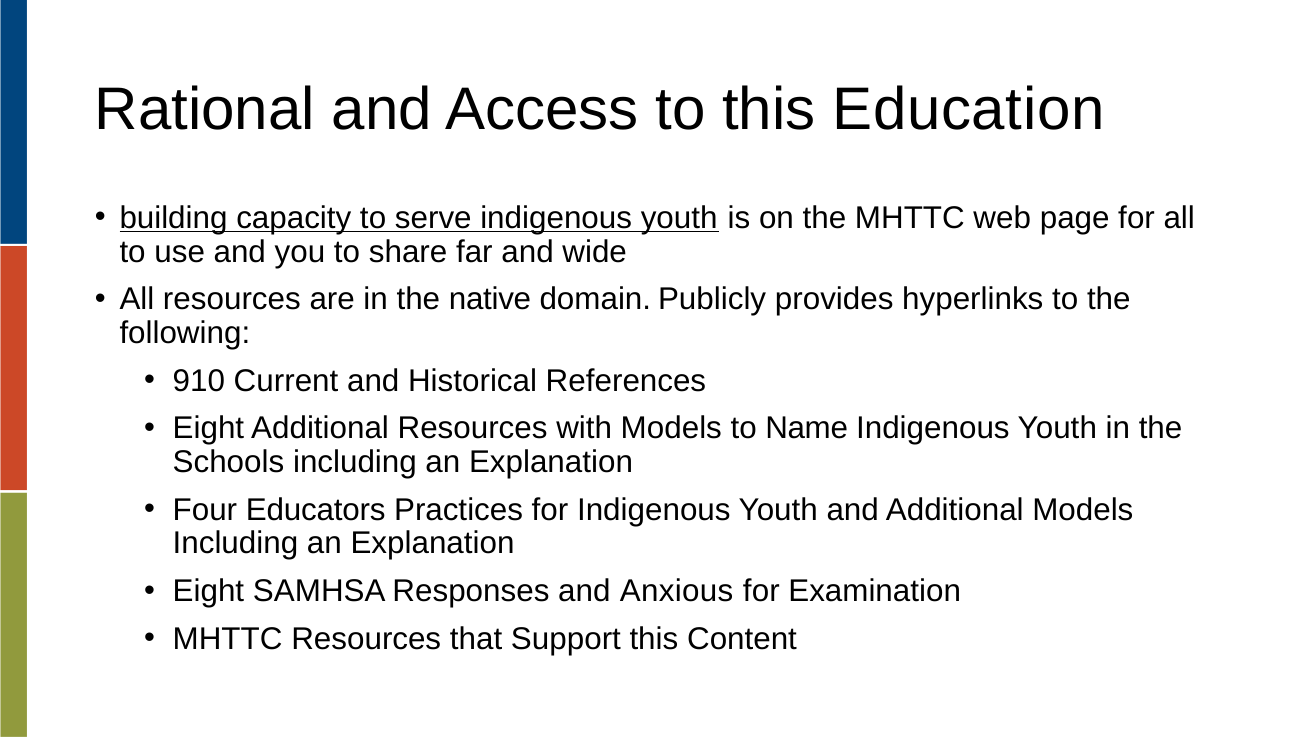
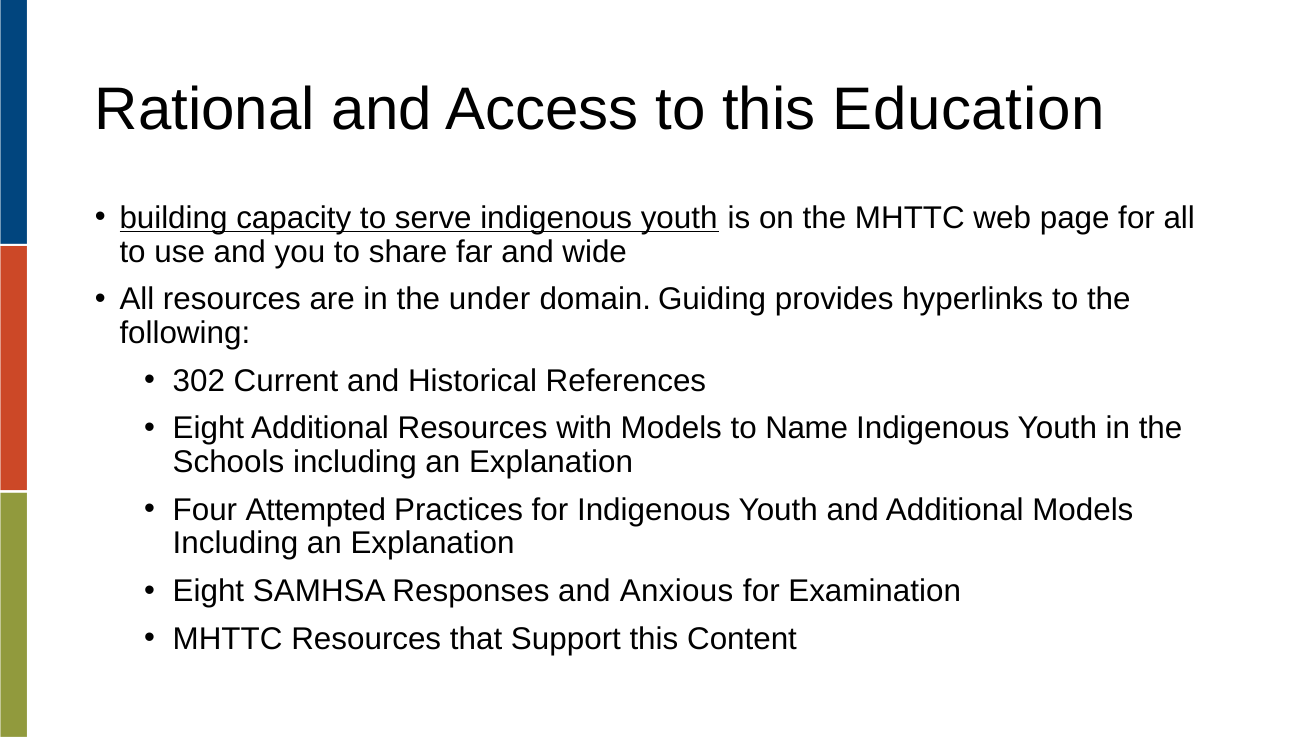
native: native -> under (490, 299)
Publicly: Publicly -> Guiding (712, 299)
910: 910 -> 302 (199, 381)
Educators: Educators -> Attempted (316, 510)
